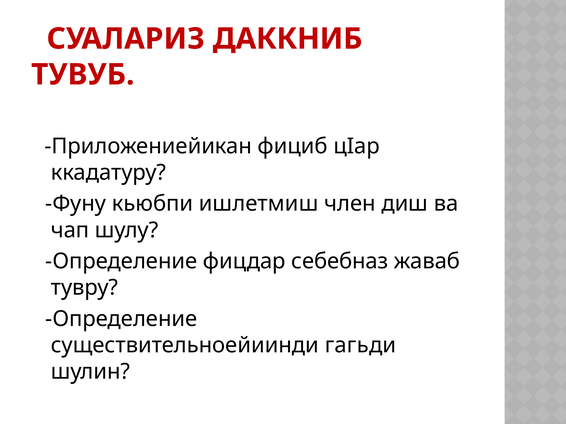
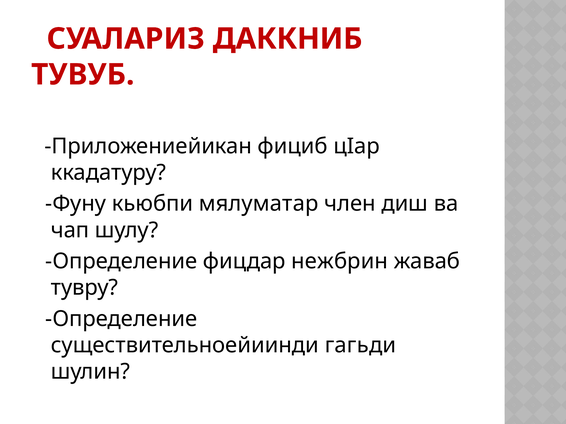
ишлетмиш: ишлетмиш -> мялуматар (259, 204)
себебназ: себебназ -> нежбрин (340, 262)
